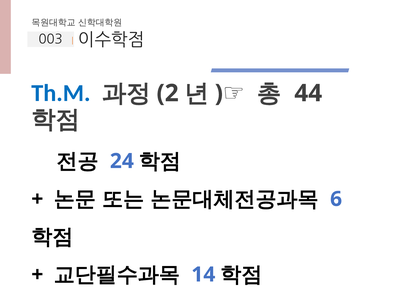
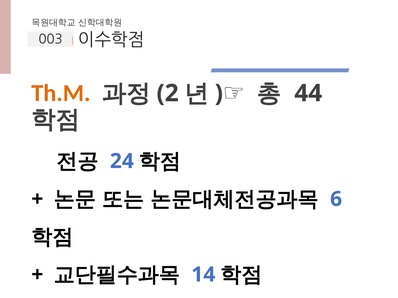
Th.M colour: blue -> orange (61, 93)
